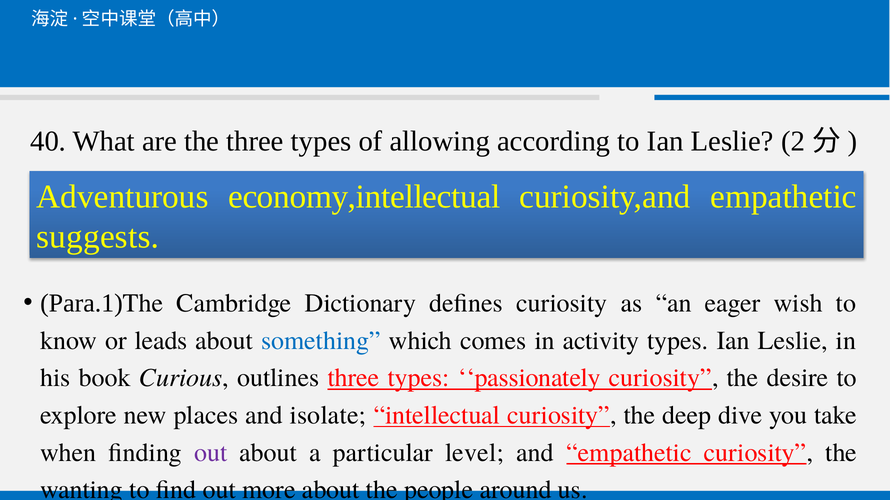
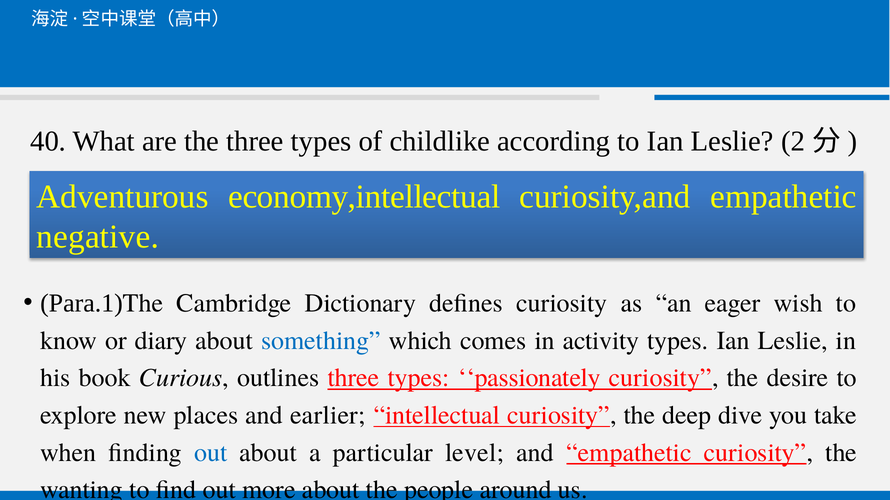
allowing: allowing -> childlike (440, 141)
suggests: suggests -> negative (98, 237)
leads: leads -> diary (161, 341)
isolate: isolate -> earlier (328, 416)
out colour: purple -> blue (211, 453)
